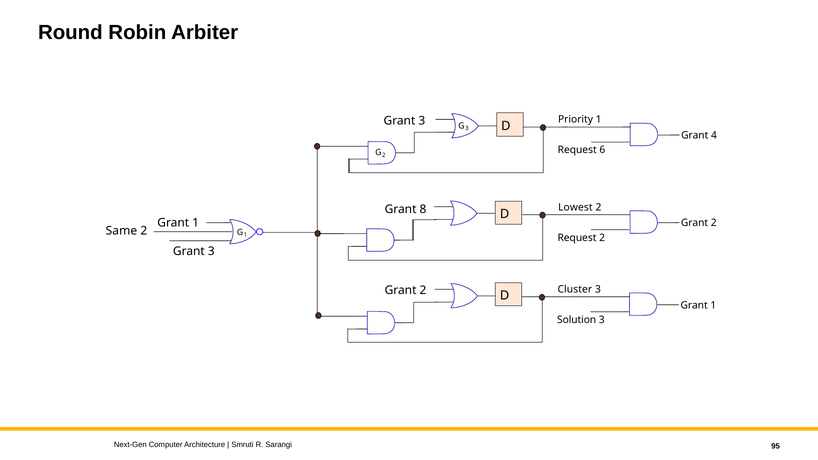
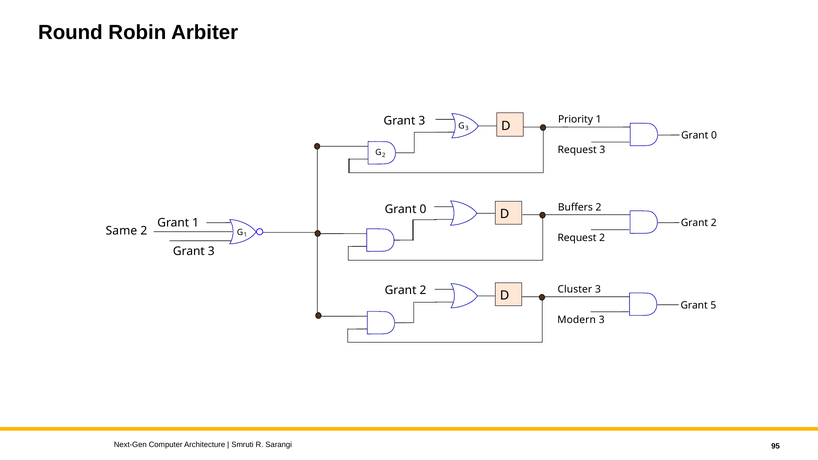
4: 4 -> 0 (714, 136)
Request 6: 6 -> 3 (602, 150)
Lowest: Lowest -> Buffers (575, 207)
8: 8 -> 0 (423, 209)
1: 1 -> 5 (713, 305)
Solution: Solution -> Modern (577, 320)
